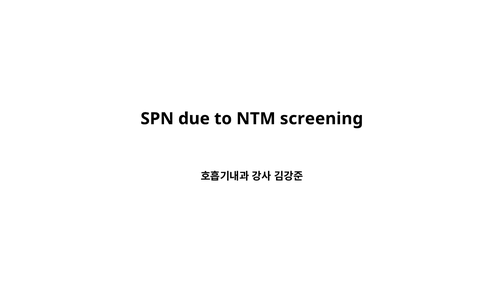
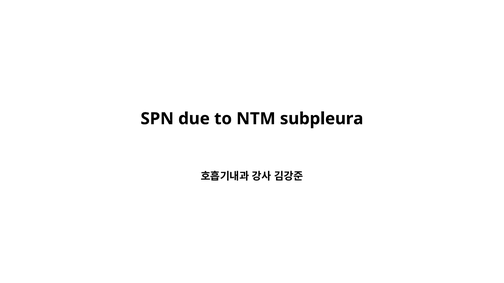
screening: screening -> subpleura (322, 119)
